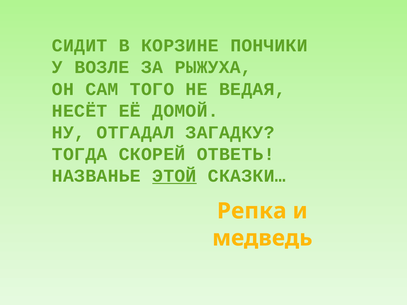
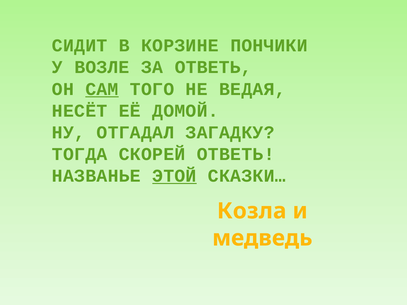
ЗА РЫЖУХА: РЫЖУХА -> ОТВЕТЬ (213, 67)
САМ underline: none -> present (102, 89)
Репка: Репка -> Козла (252, 211)
